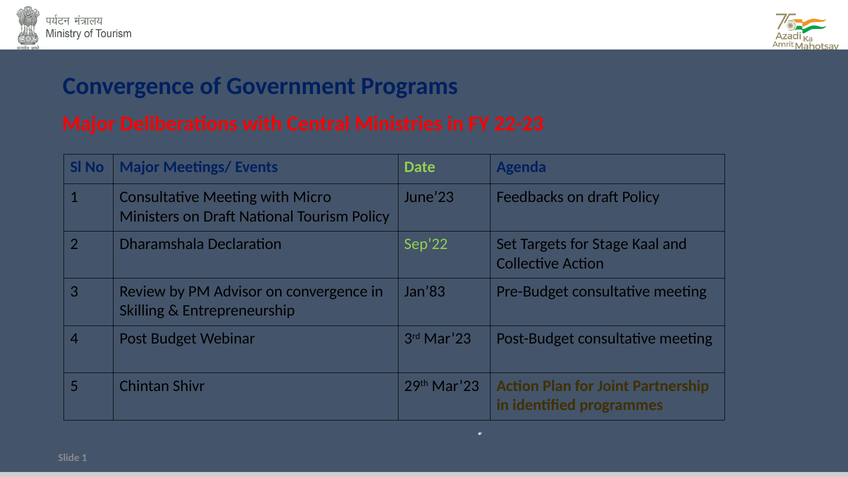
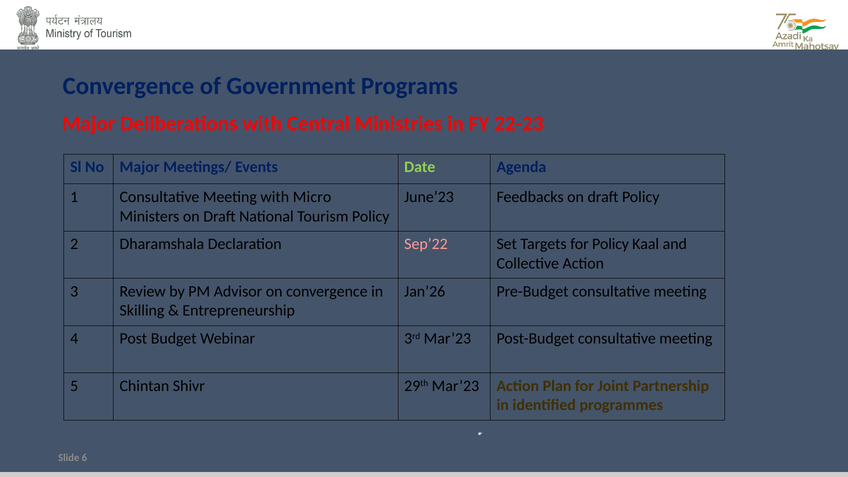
Sep’22 colour: light green -> pink (426, 244)
for Stage: Stage -> Policy (611, 244)
Jan’83: Jan’83 -> Jan’26 (425, 291)
1: 1 -> 6 (84, 458)
